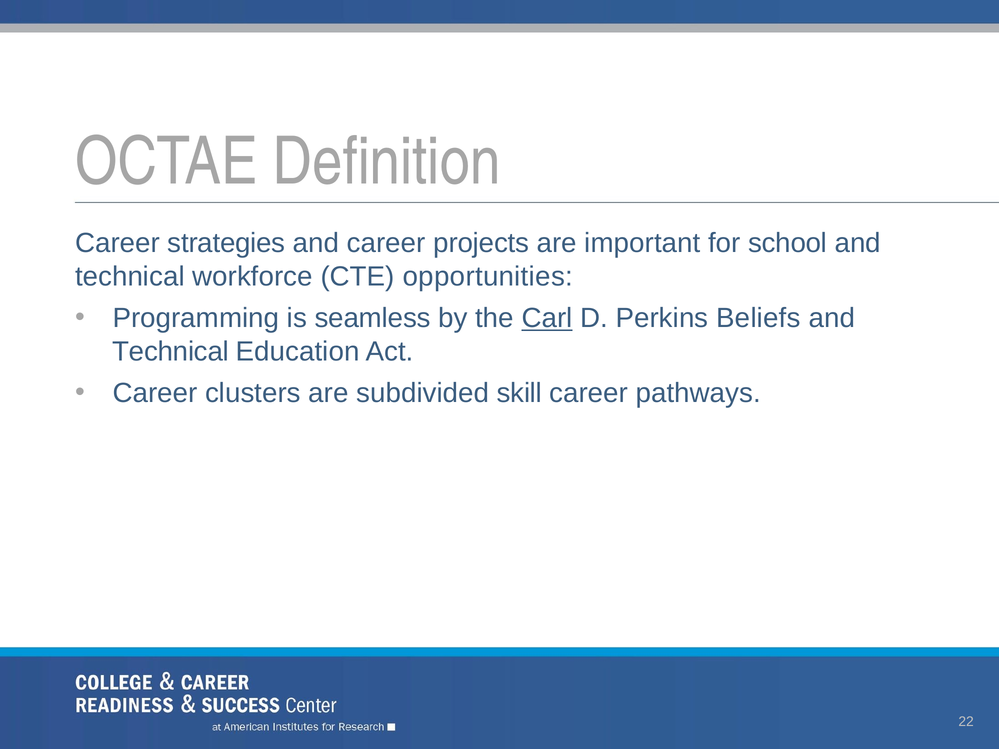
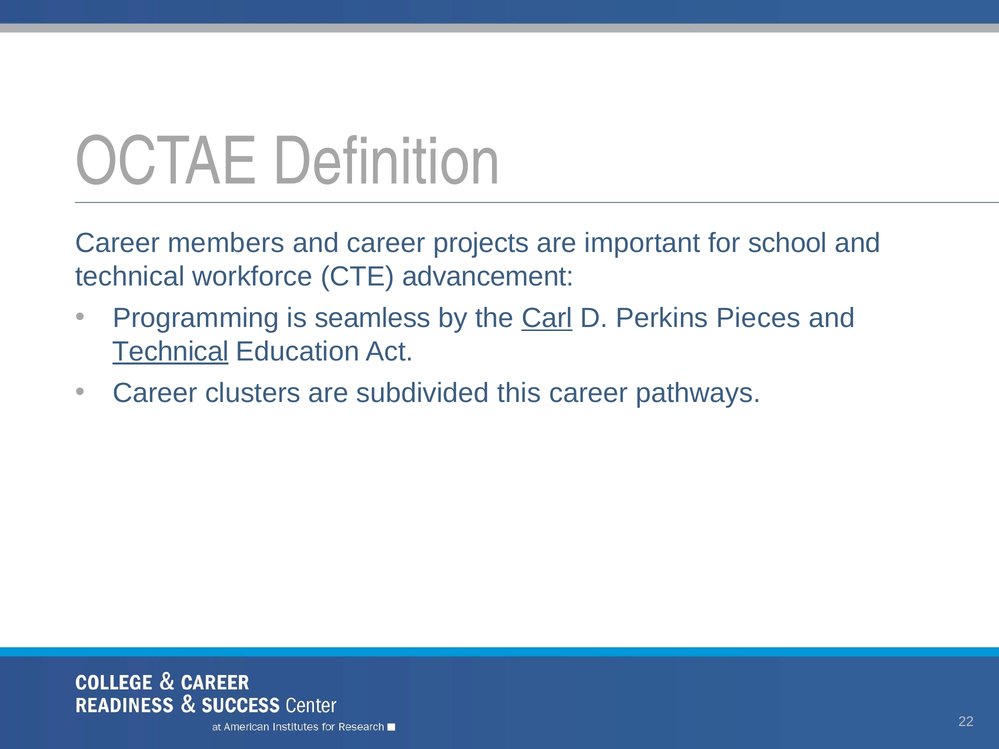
strategies: strategies -> members (226, 243)
opportunities: opportunities -> advancement (488, 277)
Beliefs: Beliefs -> Pieces (758, 318)
Technical underline: none -> present (171, 352)
skill: skill -> this (519, 393)
